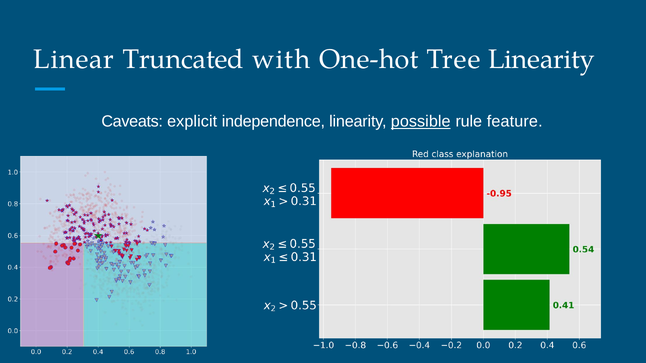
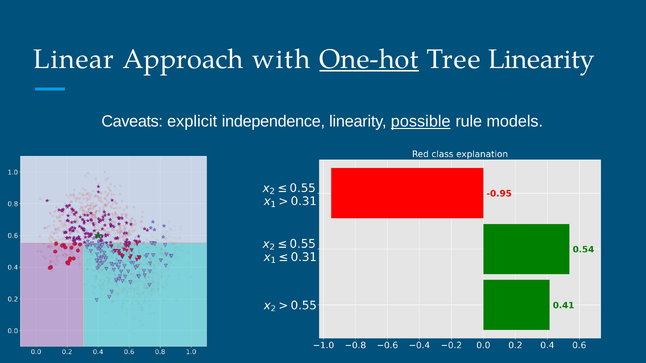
Truncated: Truncated -> Approach (183, 59)
One-hot underline: none -> present (369, 59)
feature: feature -> models (515, 121)
